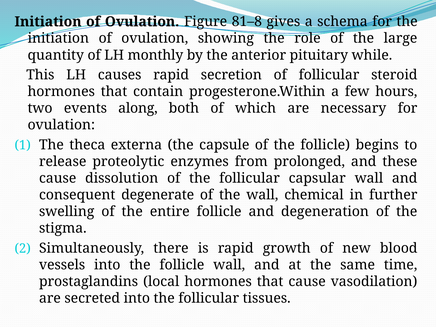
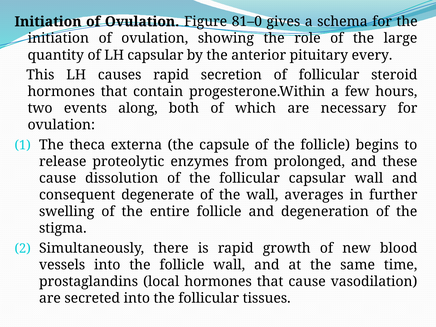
81–8: 81–8 -> 81–0 (247, 22)
LH monthly: monthly -> capsular (155, 55)
while: while -> every (372, 55)
chemical: chemical -> averages (314, 195)
